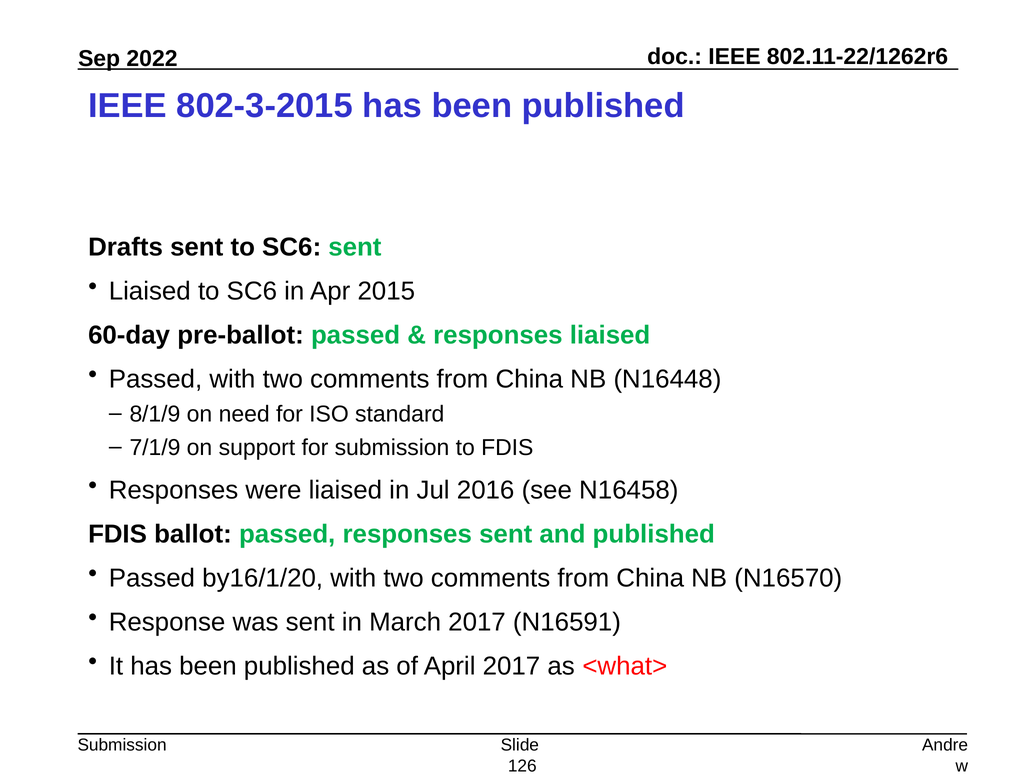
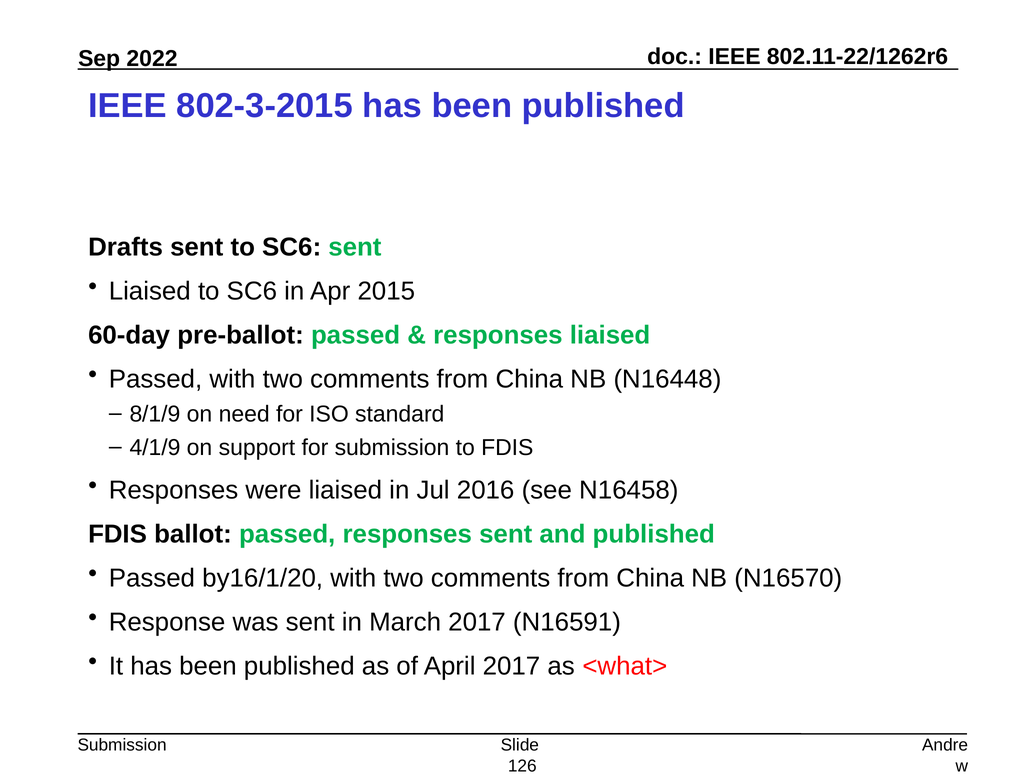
7/1/9: 7/1/9 -> 4/1/9 (155, 447)
